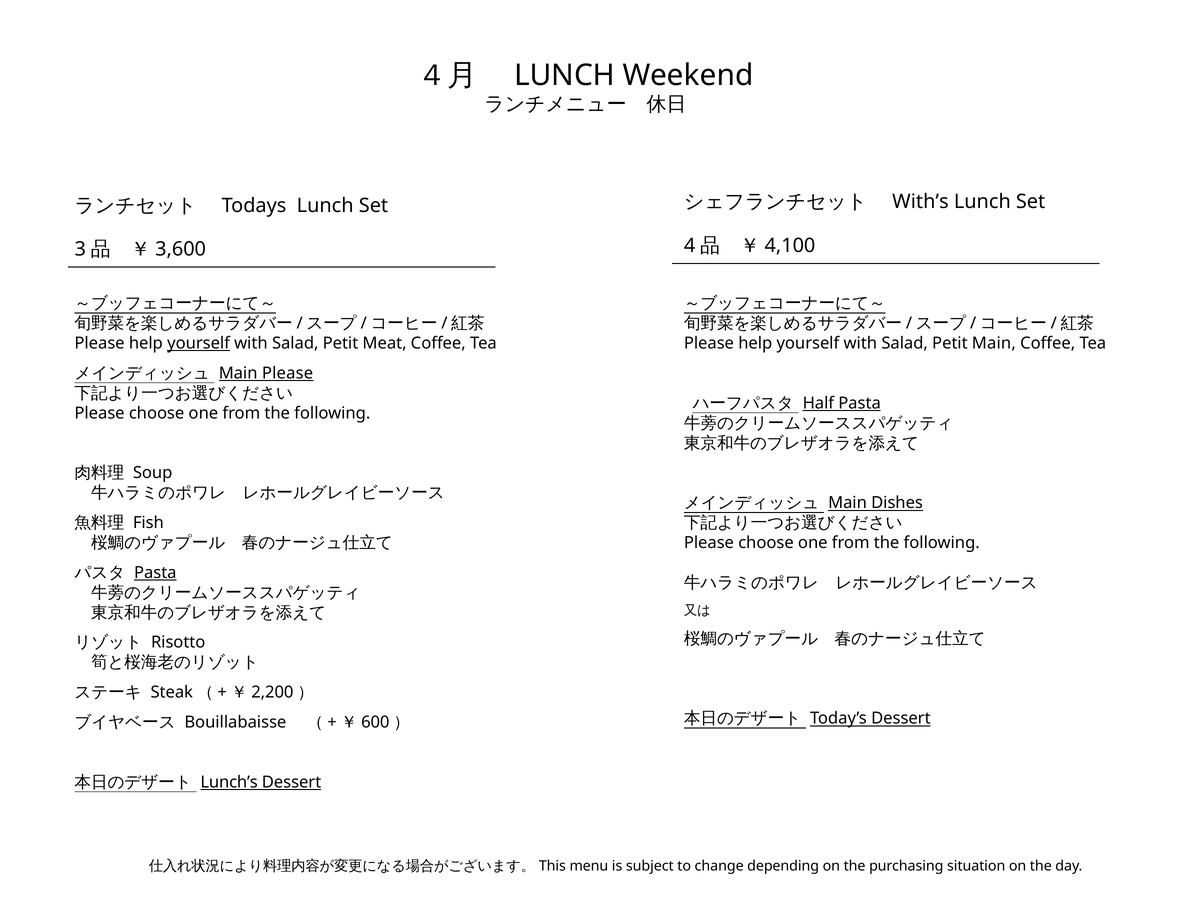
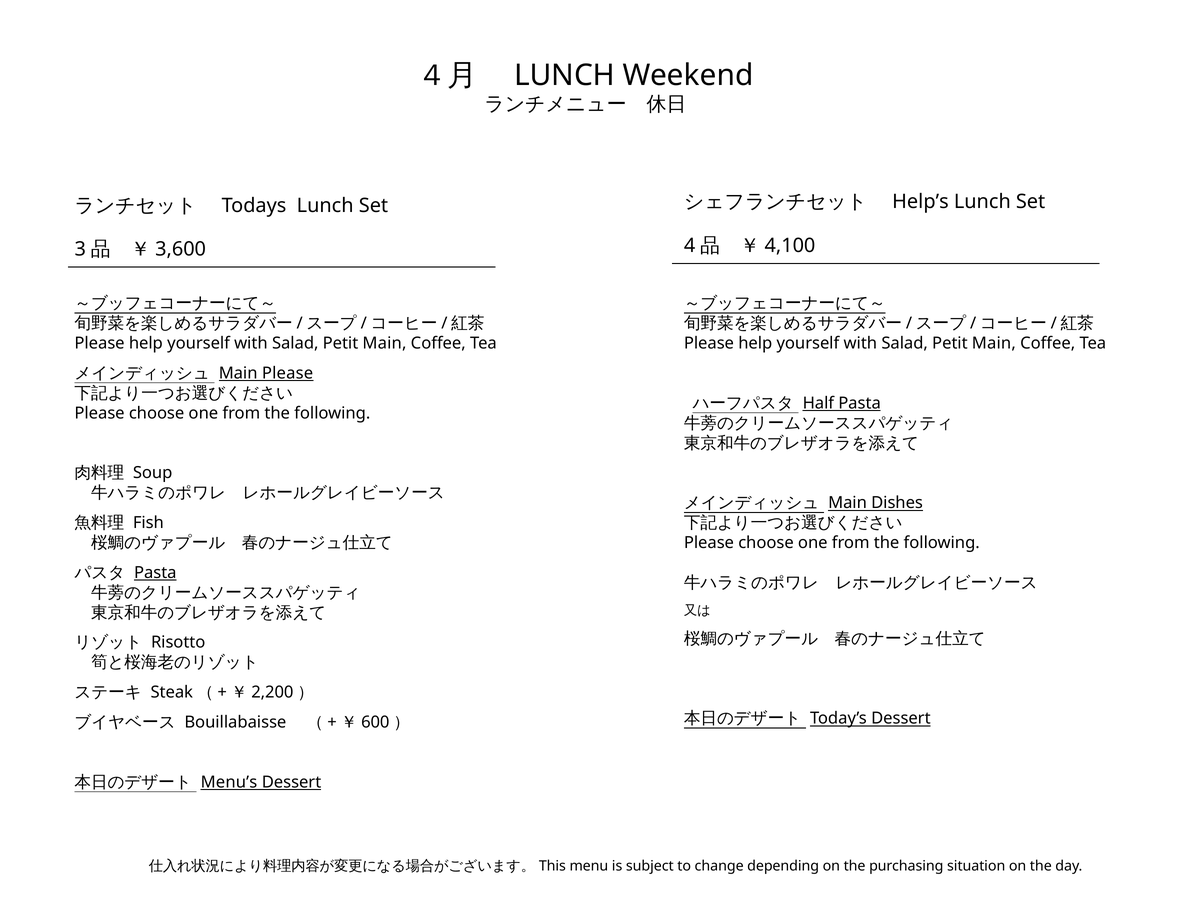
With’s: With’s -> Help’s (920, 202)
yourself underline: present -> none (199, 343)
Meat: Meat -> Main (384, 343)
Lunch’s: Lunch’s -> Menu’s (229, 782)
